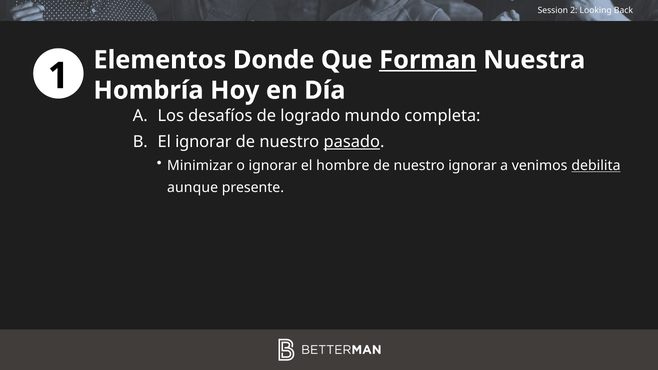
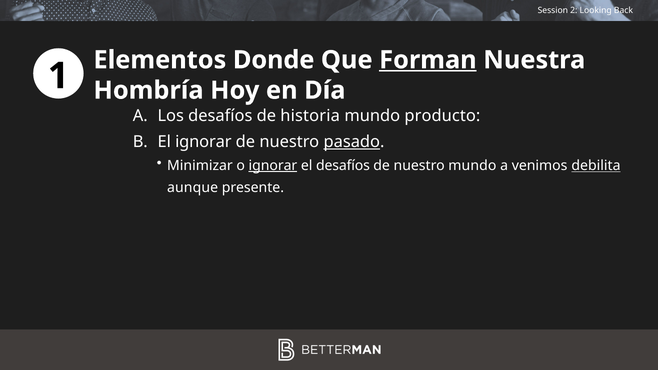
logrado: logrado -> historia (310, 116)
completa: completa -> producto (442, 116)
ignorar underline: none -> present (273, 166)
el hombre: hombre -> desafíos (343, 166)
nuestro ignorar: ignorar -> mundo (472, 166)
